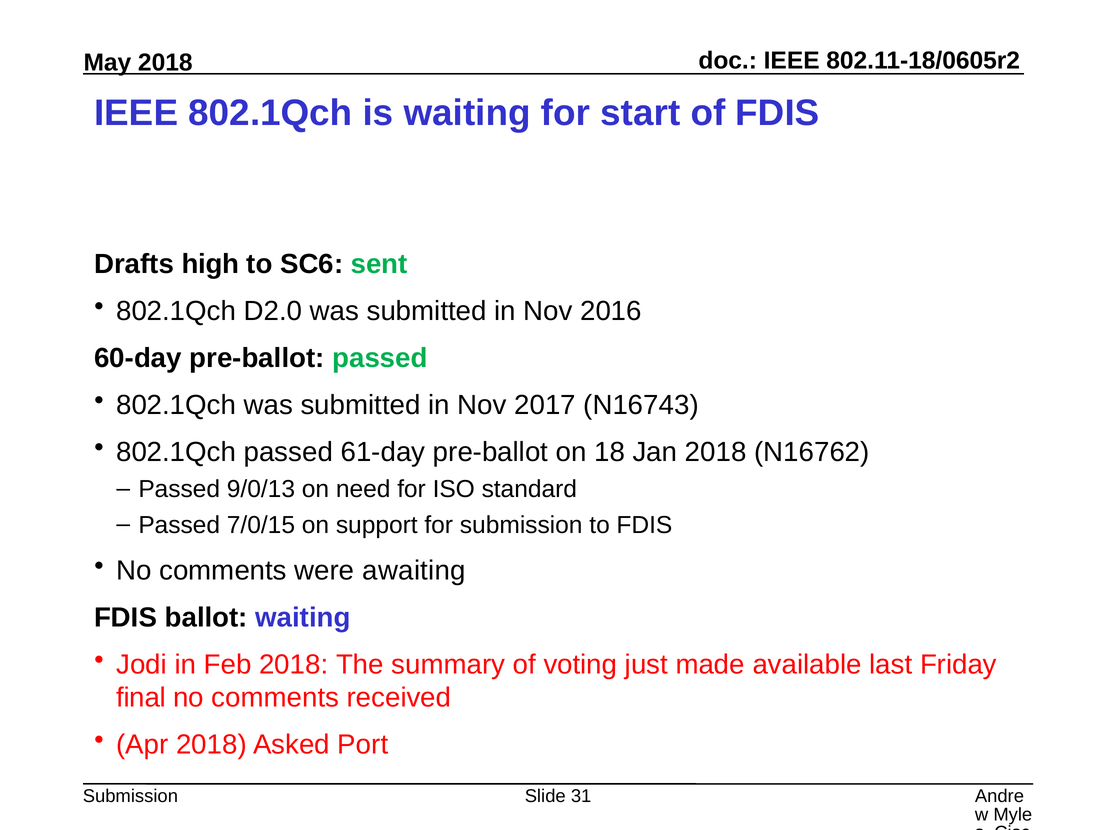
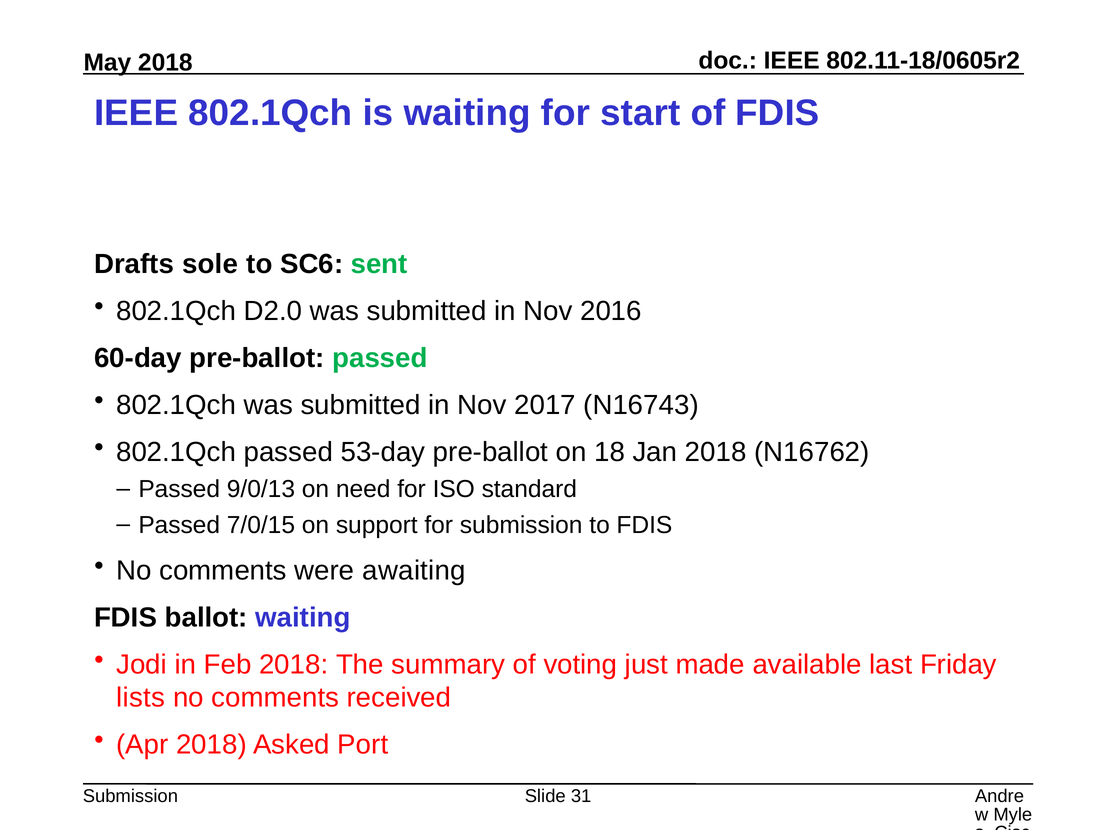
high: high -> sole (210, 264)
61-day: 61-day -> 53-day (383, 452)
final: final -> lists (141, 698)
